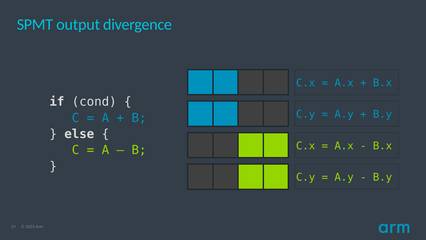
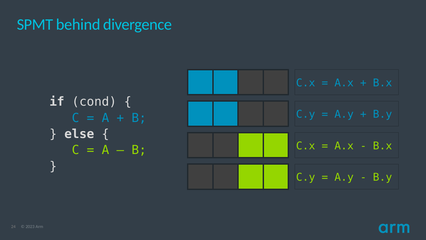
output: output -> behind (78, 24)
